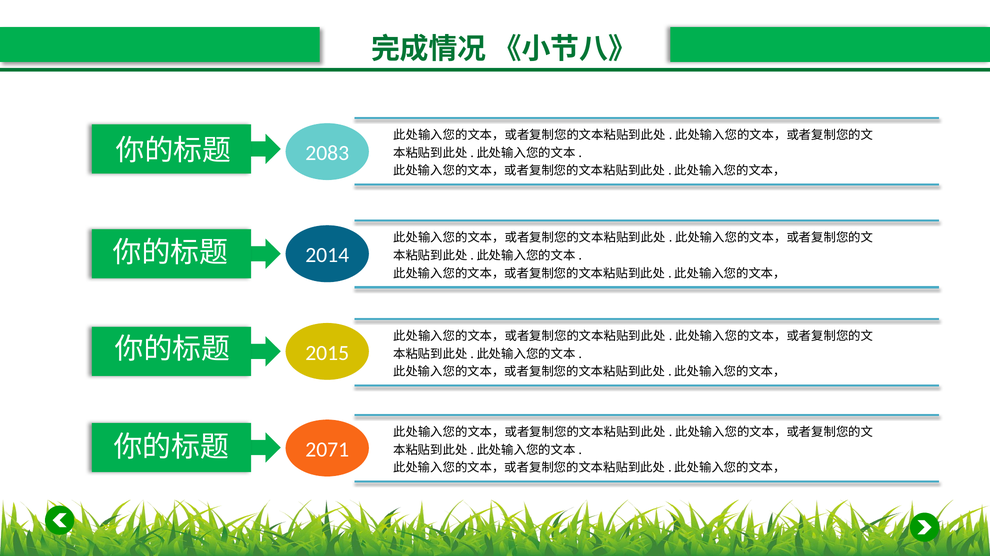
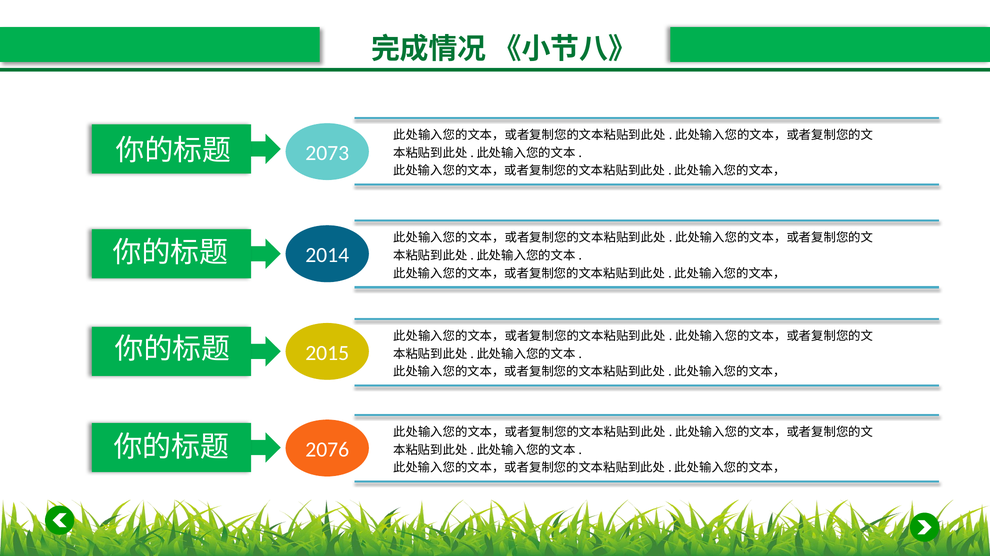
2083: 2083 -> 2073 (327, 153)
2071: 2071 -> 2076 (327, 450)
